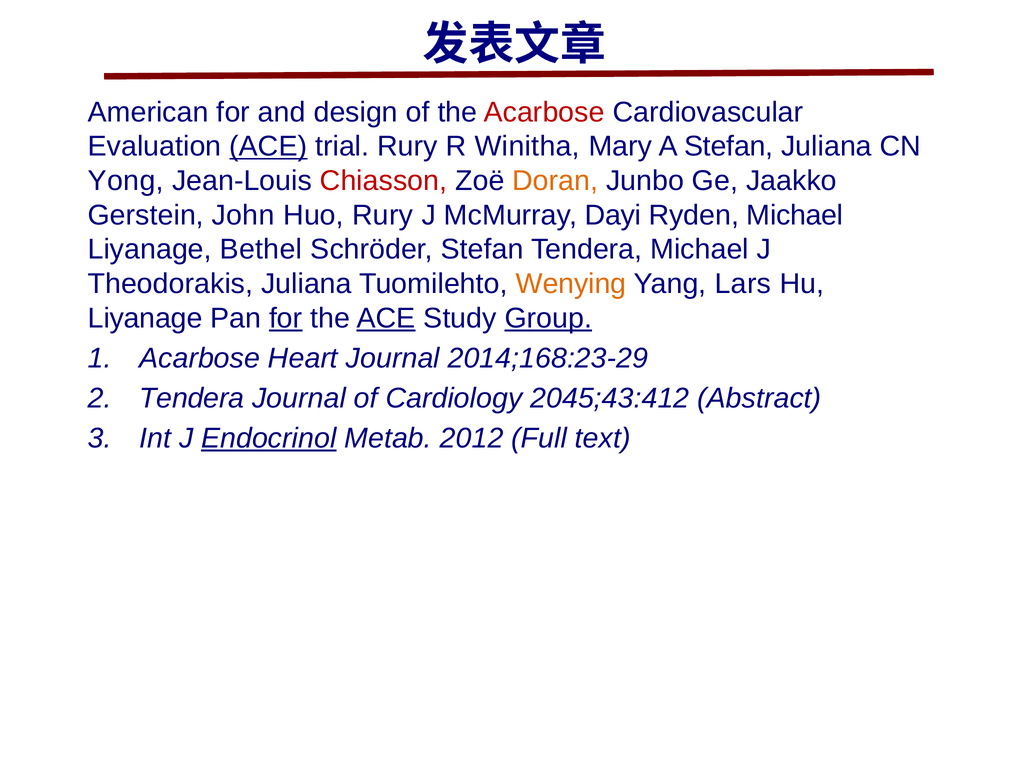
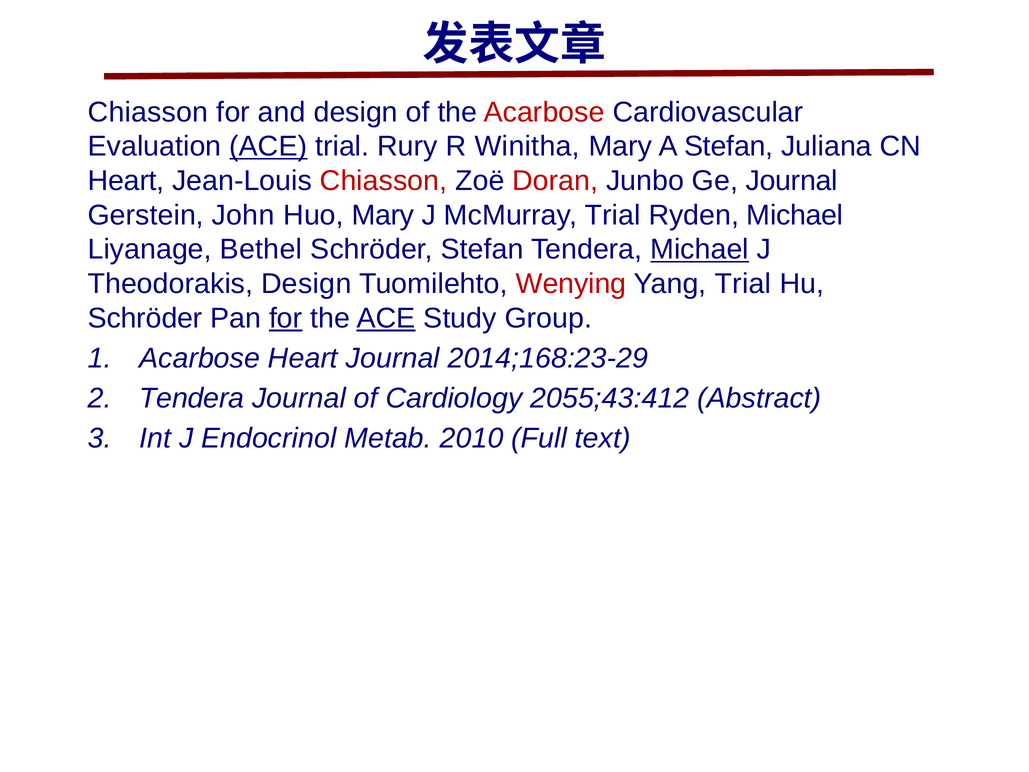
American: American -> Chiasson (148, 112)
Yong: Yong -> Heart (126, 181)
Doran colour: orange -> red (555, 181)
Ge Jaakko: Jaakko -> Journal (792, 181)
Huo Rury: Rury -> Mary (383, 215)
McMurray Dayi: Dayi -> Trial (613, 215)
Michael underline: none -> present (700, 249)
Theodorakis Juliana: Juliana -> Design (306, 284)
Wenying colour: orange -> red (571, 284)
Yang Lars: Lars -> Trial (743, 284)
Liyanage: Liyanage -> Schröder (145, 318)
Group underline: present -> none (548, 318)
2045;43:412: 2045;43:412 -> 2055;43:412 (610, 398)
Endocrinol underline: present -> none (269, 438)
2012: 2012 -> 2010 (472, 438)
